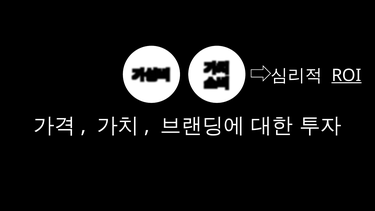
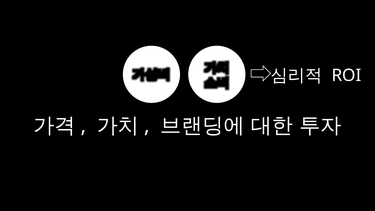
ROI underline: present -> none (347, 75)
